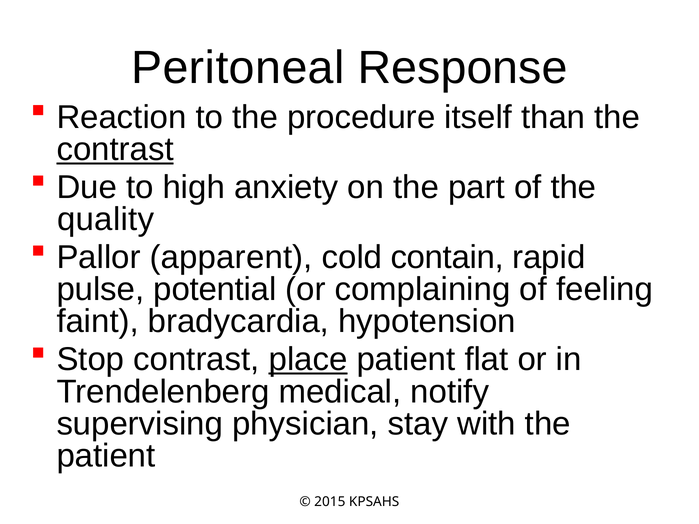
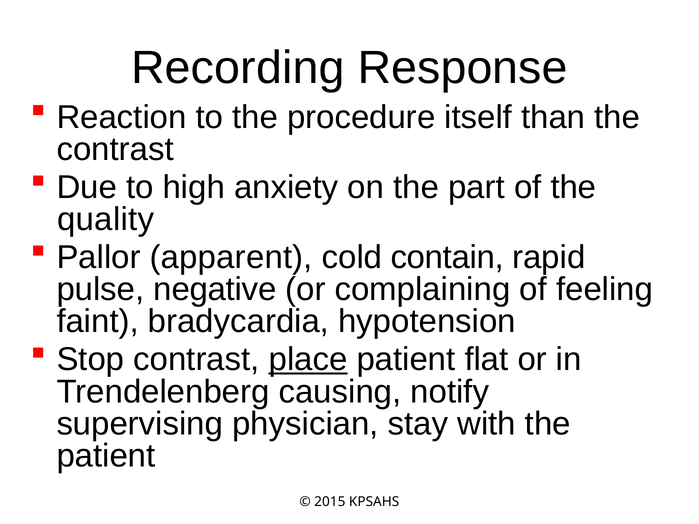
Peritoneal: Peritoneal -> Recording (238, 68)
contrast underline: present -> none (115, 149)
potential: potential -> negative (215, 290)
medical: medical -> causing (340, 392)
